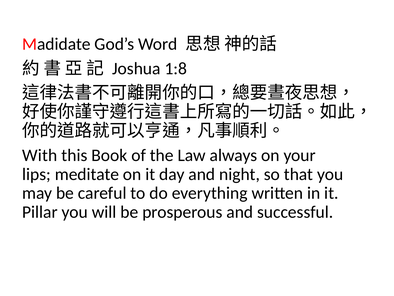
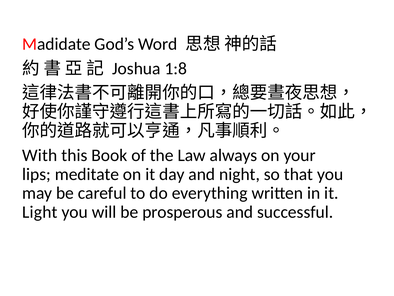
Pillar: Pillar -> Light (40, 212)
